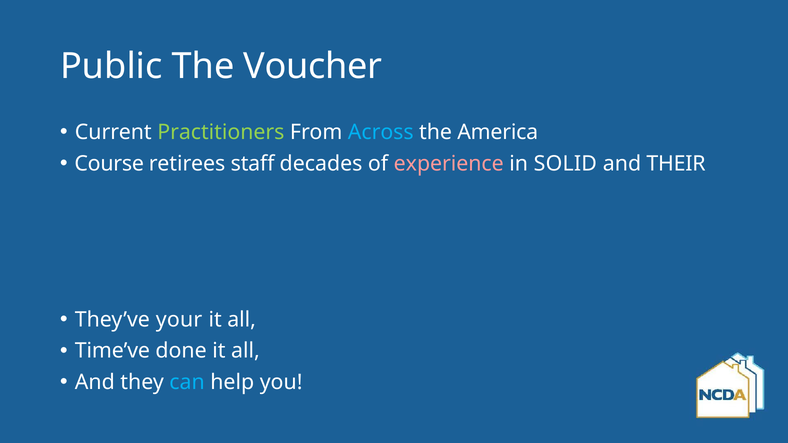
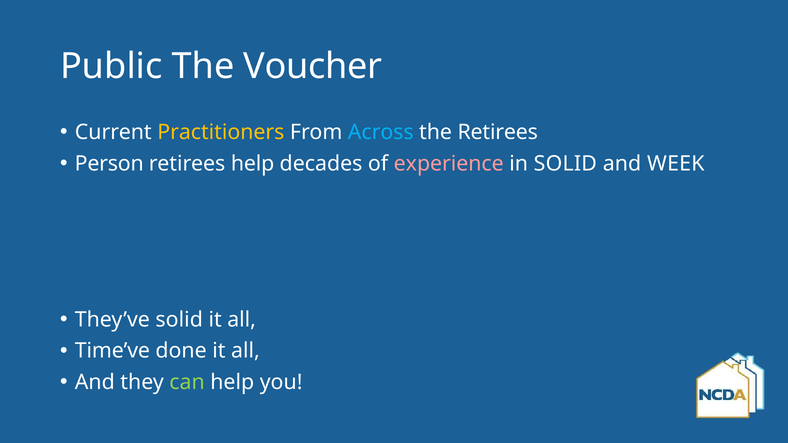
Practitioners colour: light green -> yellow (221, 132)
the America: America -> Retirees (498, 132)
Course: Course -> Person (109, 164)
retirees staff: staff -> help (253, 164)
THEIR: THEIR -> WEEK (676, 164)
They’ve your: your -> solid (179, 320)
can colour: light blue -> light green (187, 382)
